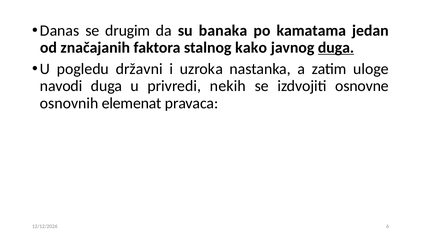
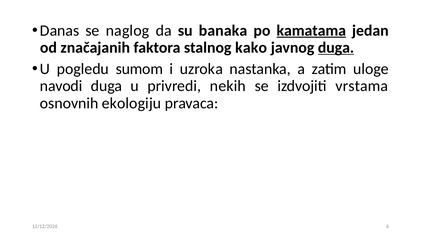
drugim: drugim -> naglog (128, 30)
kamatama underline: none -> present (311, 30)
državni: državni -> sumom (139, 69)
osnovne: osnovne -> vrstama (362, 86)
elemenat: elemenat -> ekologiju (132, 103)
